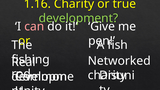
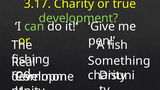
1.16: 1.16 -> 3.17 (37, 4)
can colour: pink -> light green (34, 26)
Networked: Networked -> Something (119, 61)
